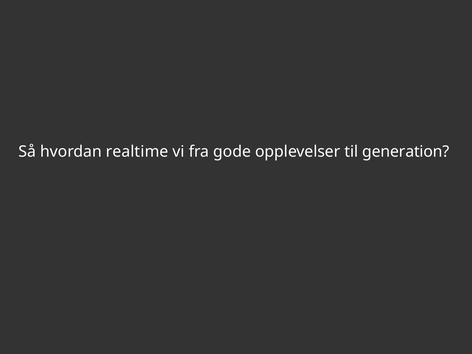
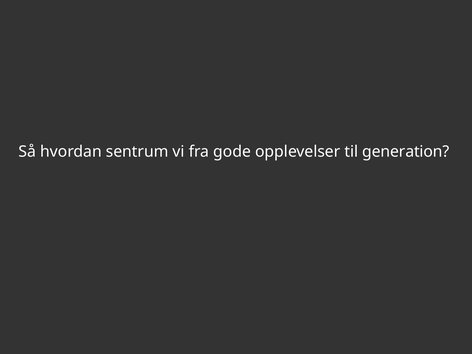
realtime: realtime -> sentrum (137, 152)
